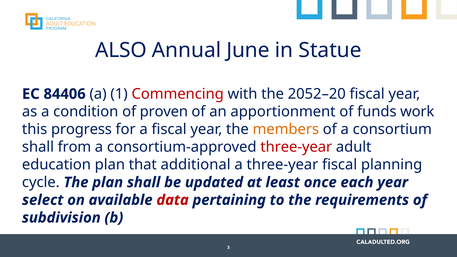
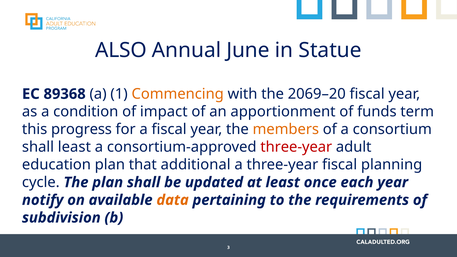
84406: 84406 -> 89368 (65, 94)
Commencing colour: red -> orange (178, 94)
2052–20: 2052–20 -> 2069–20 (317, 94)
proven: proven -> impact (164, 112)
work: work -> term (417, 112)
shall from: from -> least (74, 147)
select: select -> notify (43, 200)
data colour: red -> orange (173, 200)
